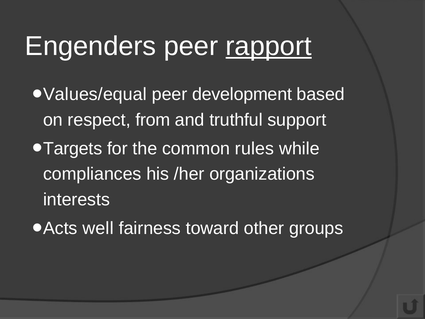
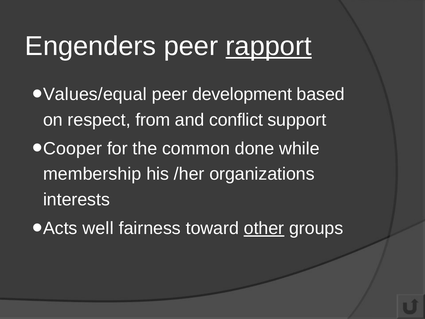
truthful: truthful -> conflict (236, 120)
Targets: Targets -> Cooper (73, 148)
rules: rules -> done (255, 148)
compliances: compliances -> membership (92, 174)
other underline: none -> present (264, 228)
